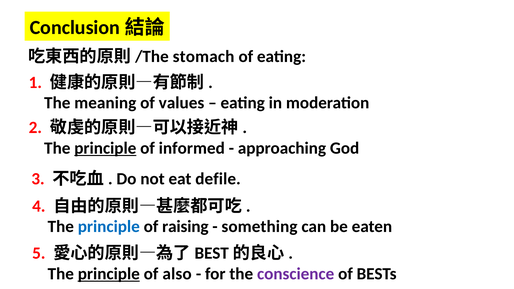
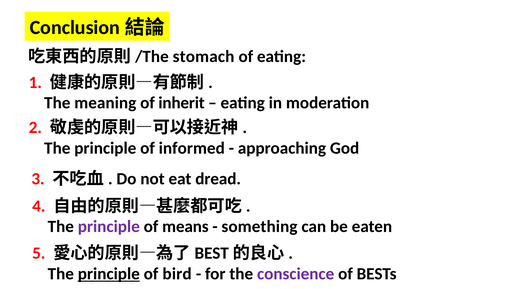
values: values -> inherit (182, 103)
principle underline: present -> none (105, 148)
defile: defile -> dread (218, 179)
principle colour: blue -> purple (109, 227)
raising: raising -> means (185, 227)
also: also -> bird (177, 274)
